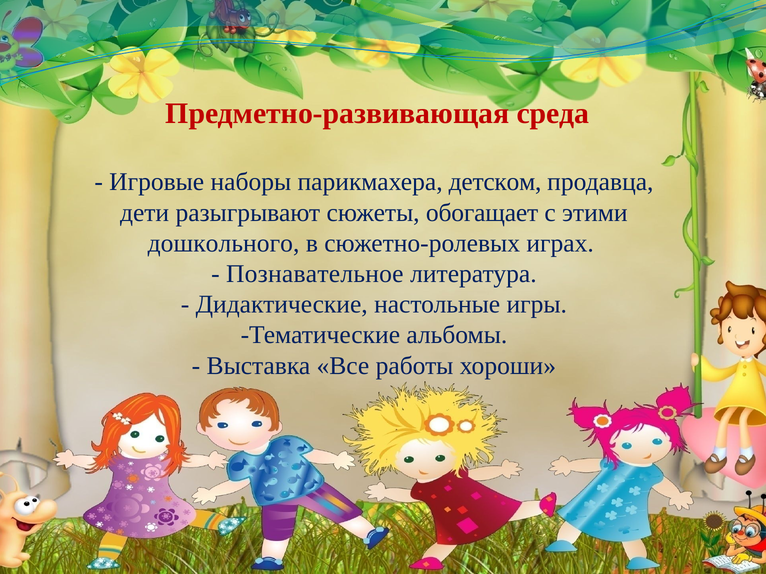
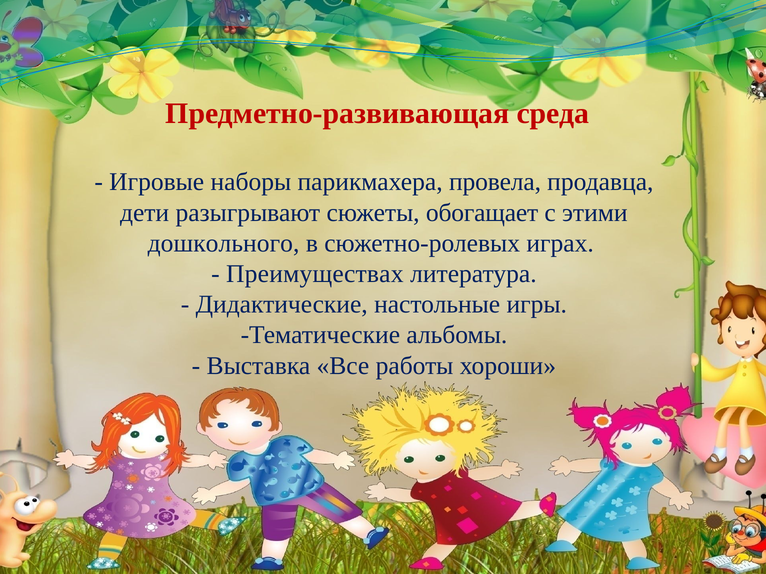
детском: детском -> провела (495, 182)
Познавательное: Познавательное -> Преимуществах (315, 274)
